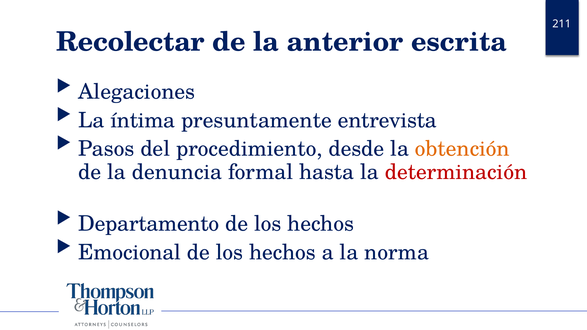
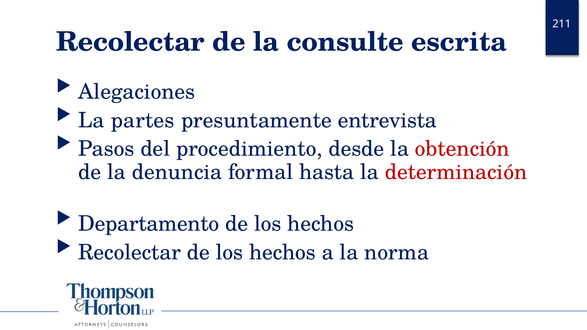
anterior: anterior -> consulte (345, 42)
íntima: íntima -> partes (143, 120)
obtención colour: orange -> red (462, 149)
Emocional: Emocional -> Recolectar (130, 252)
